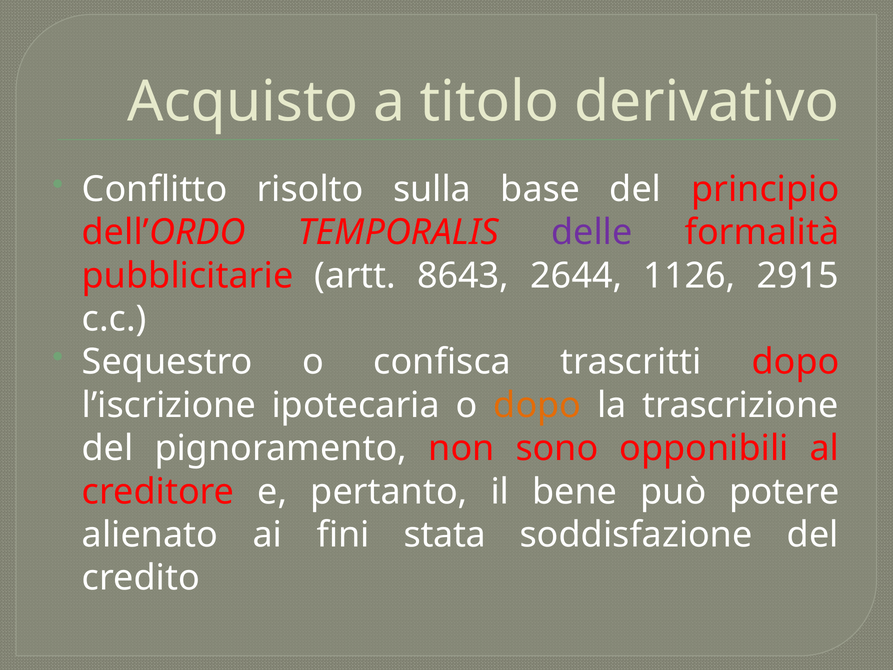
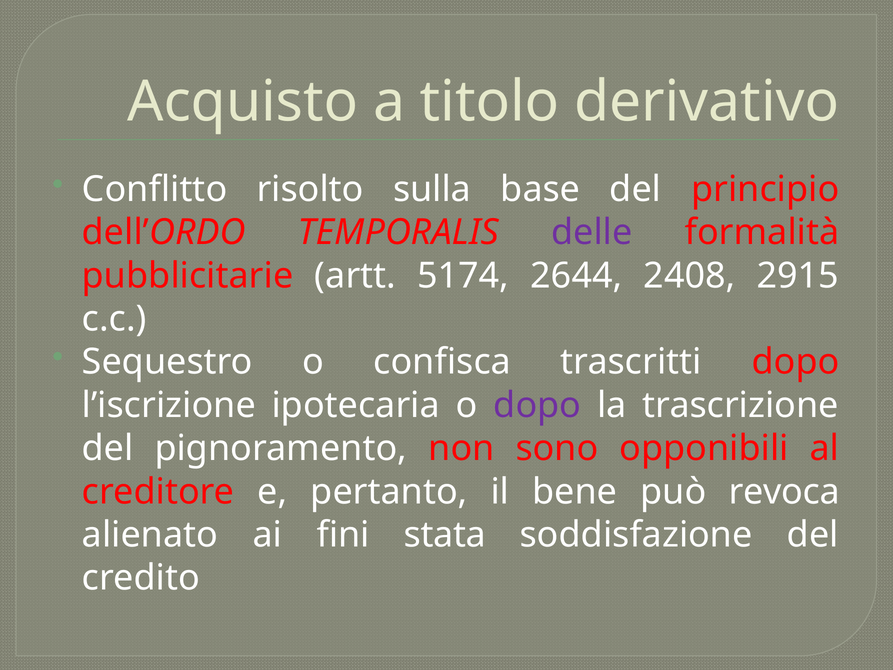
8643: 8643 -> 5174 (463, 276)
1126: 1126 -> 2408 (689, 276)
dopo colour: orange -> purple (537, 405)
potere: potere -> revoca (784, 491)
